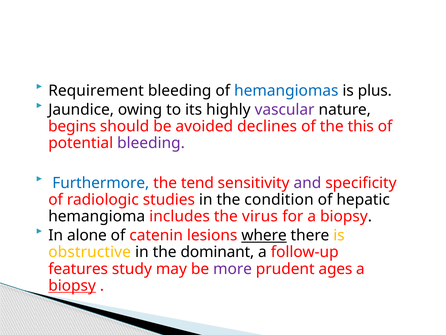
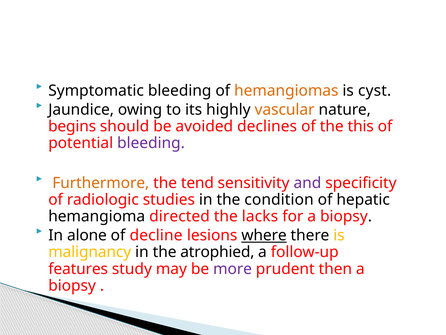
Requirement: Requirement -> Symptomatic (96, 91)
hemangiomas colour: blue -> orange (286, 91)
plus: plus -> cyst (375, 91)
vascular colour: purple -> orange (285, 110)
Furthermore colour: blue -> orange (101, 183)
includes: includes -> directed (180, 216)
virus: virus -> lacks (260, 216)
catenin: catenin -> decline (156, 235)
obstructive: obstructive -> malignancy (90, 252)
dominant: dominant -> atrophied (217, 252)
ages: ages -> then (335, 268)
biopsy underline: present -> none (72, 285)
